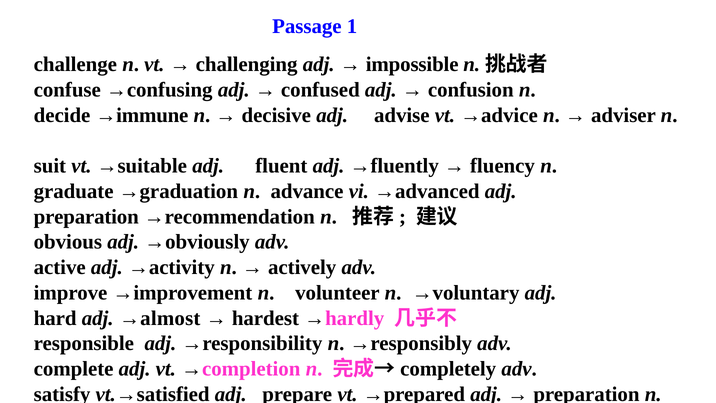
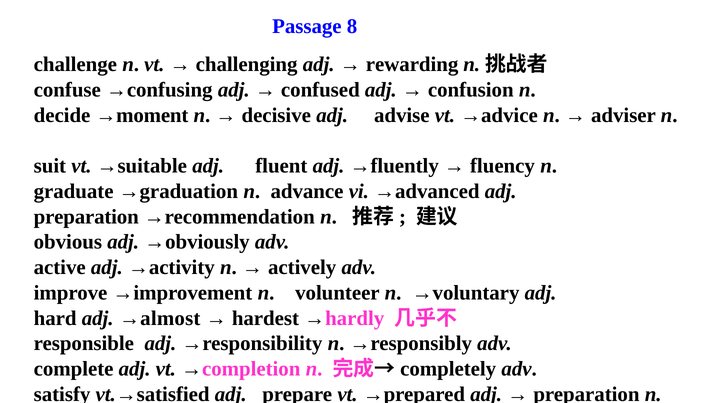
1: 1 -> 8 (352, 26)
impossible: impossible -> rewarding (412, 65)
→immune: →immune -> →moment (142, 115)
